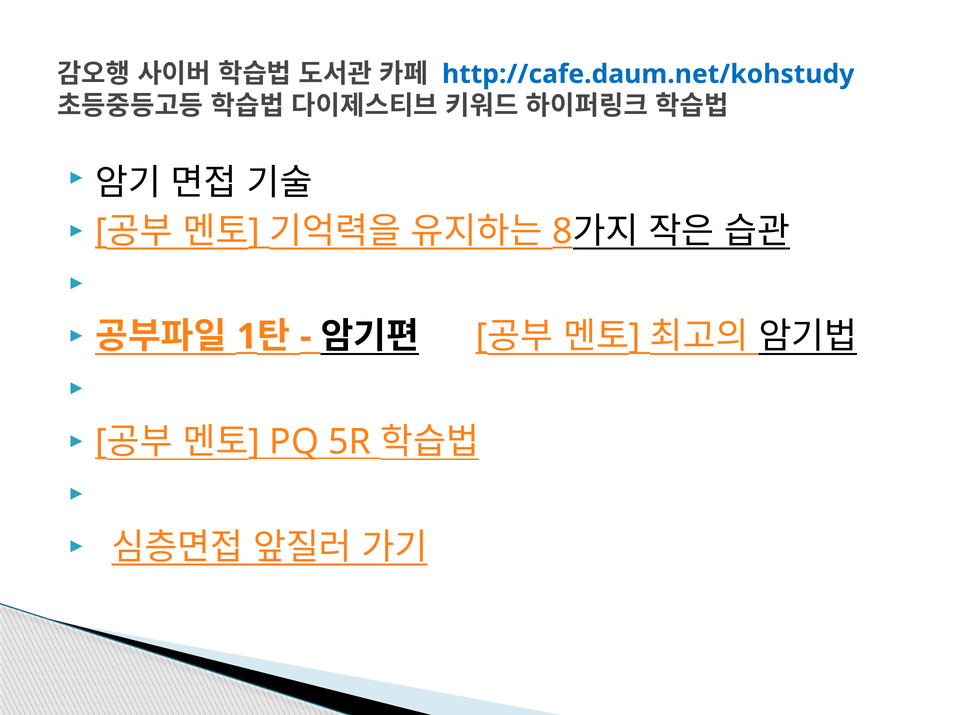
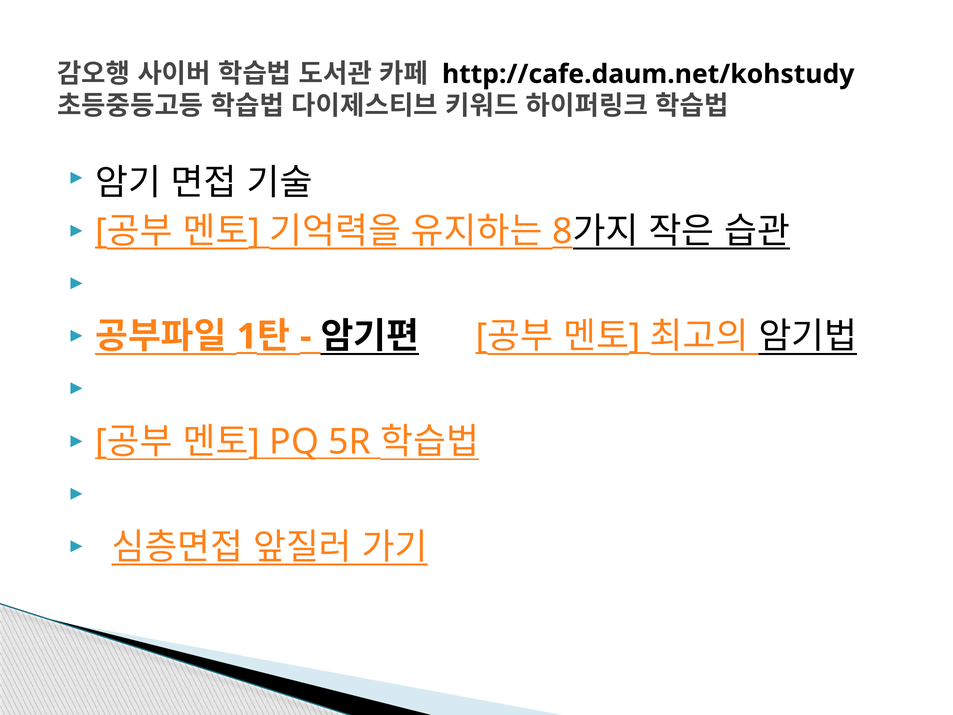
http://cafe.daum.net/kohstudy colour: blue -> black (648, 74)
